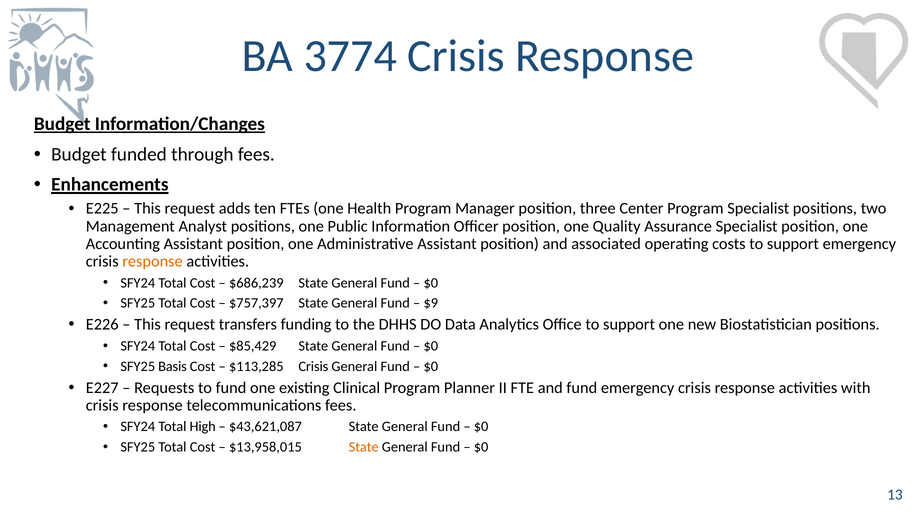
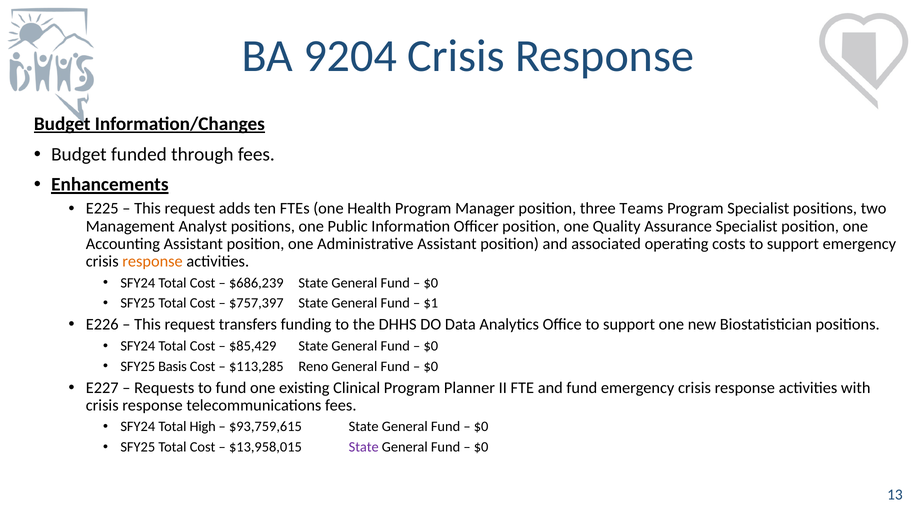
3774: 3774 -> 9204 (350, 56)
Center: Center -> Teams (641, 209)
$9: $9 -> $1 (431, 304)
$113,285 Crisis: Crisis -> Reno (313, 367)
$43,621,087: $43,621,087 -> $93,759,615 (265, 427)
State colour: orange -> purple (364, 448)
